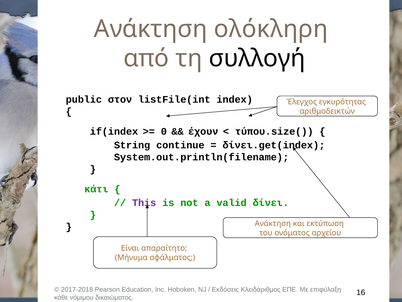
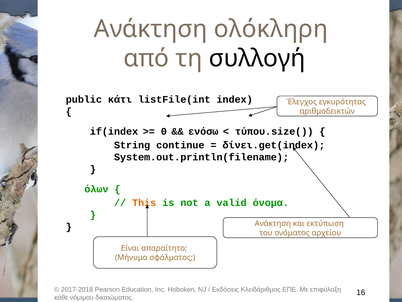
στον: στον -> κάτι (120, 99)
έχουν: έχουν -> ενόσω (203, 131)
κάτι: κάτι -> όλων (96, 189)
This colour: purple -> orange (144, 202)
δίνει: δίνει -> όνομα (271, 202)
